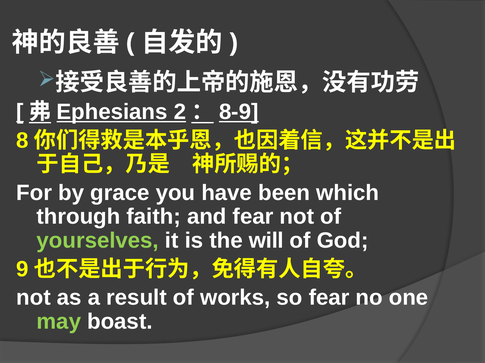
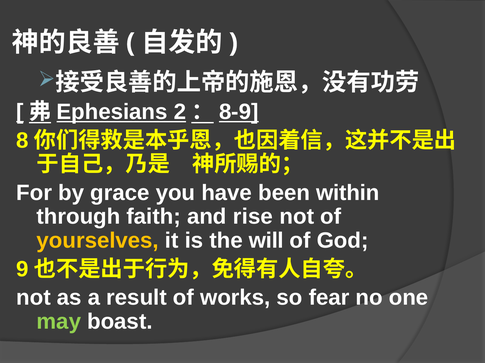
which: which -> within (348, 193)
and fear: fear -> rise (253, 217)
yourselves colour: light green -> yellow (98, 241)
